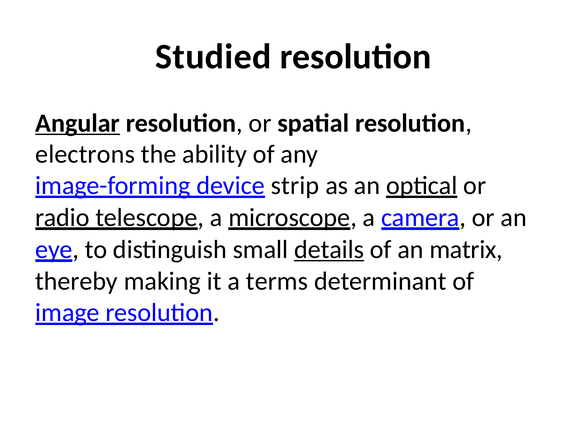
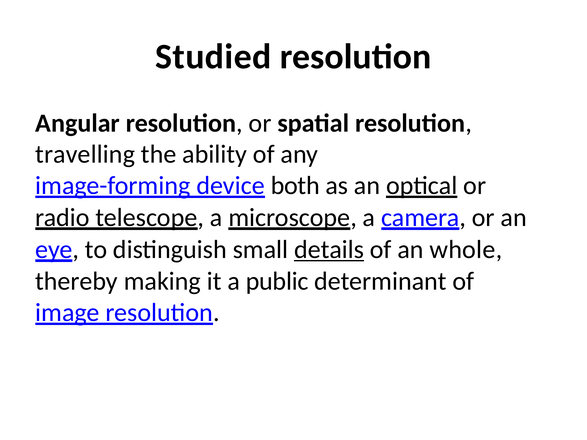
Angular underline: present -> none (78, 123)
electrons: electrons -> travelling (85, 154)
strip: strip -> both (295, 186)
matrix: matrix -> whole (466, 250)
terms: terms -> public (277, 281)
